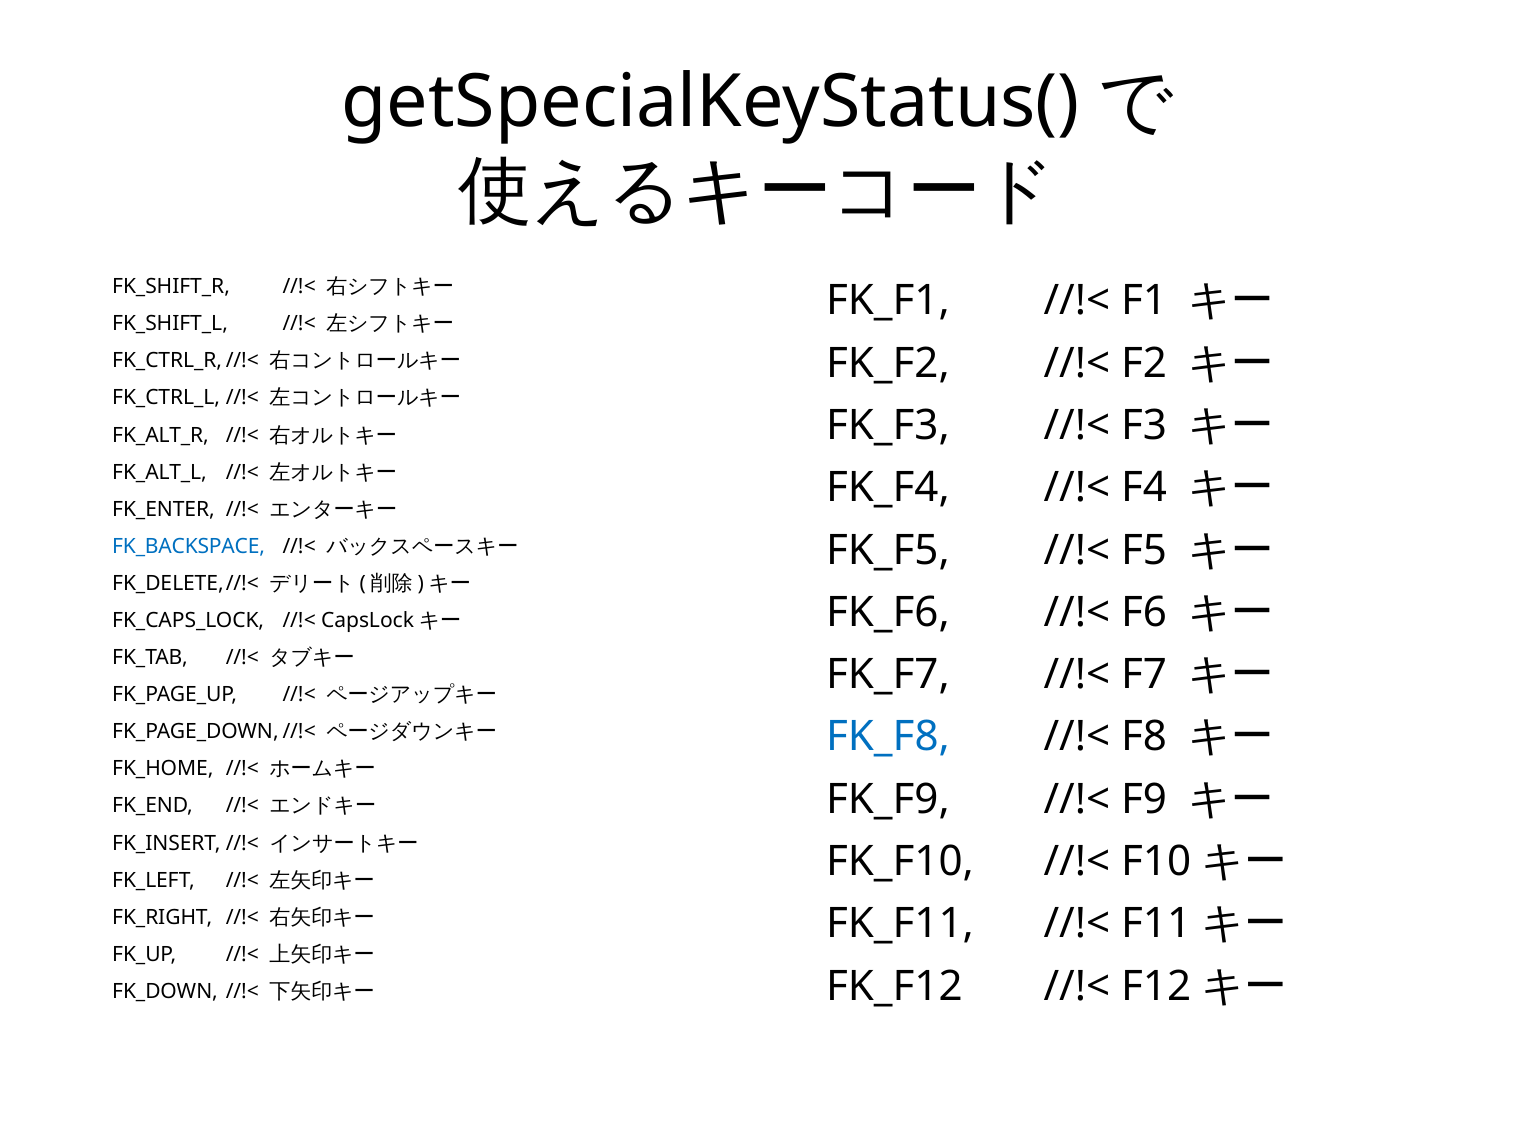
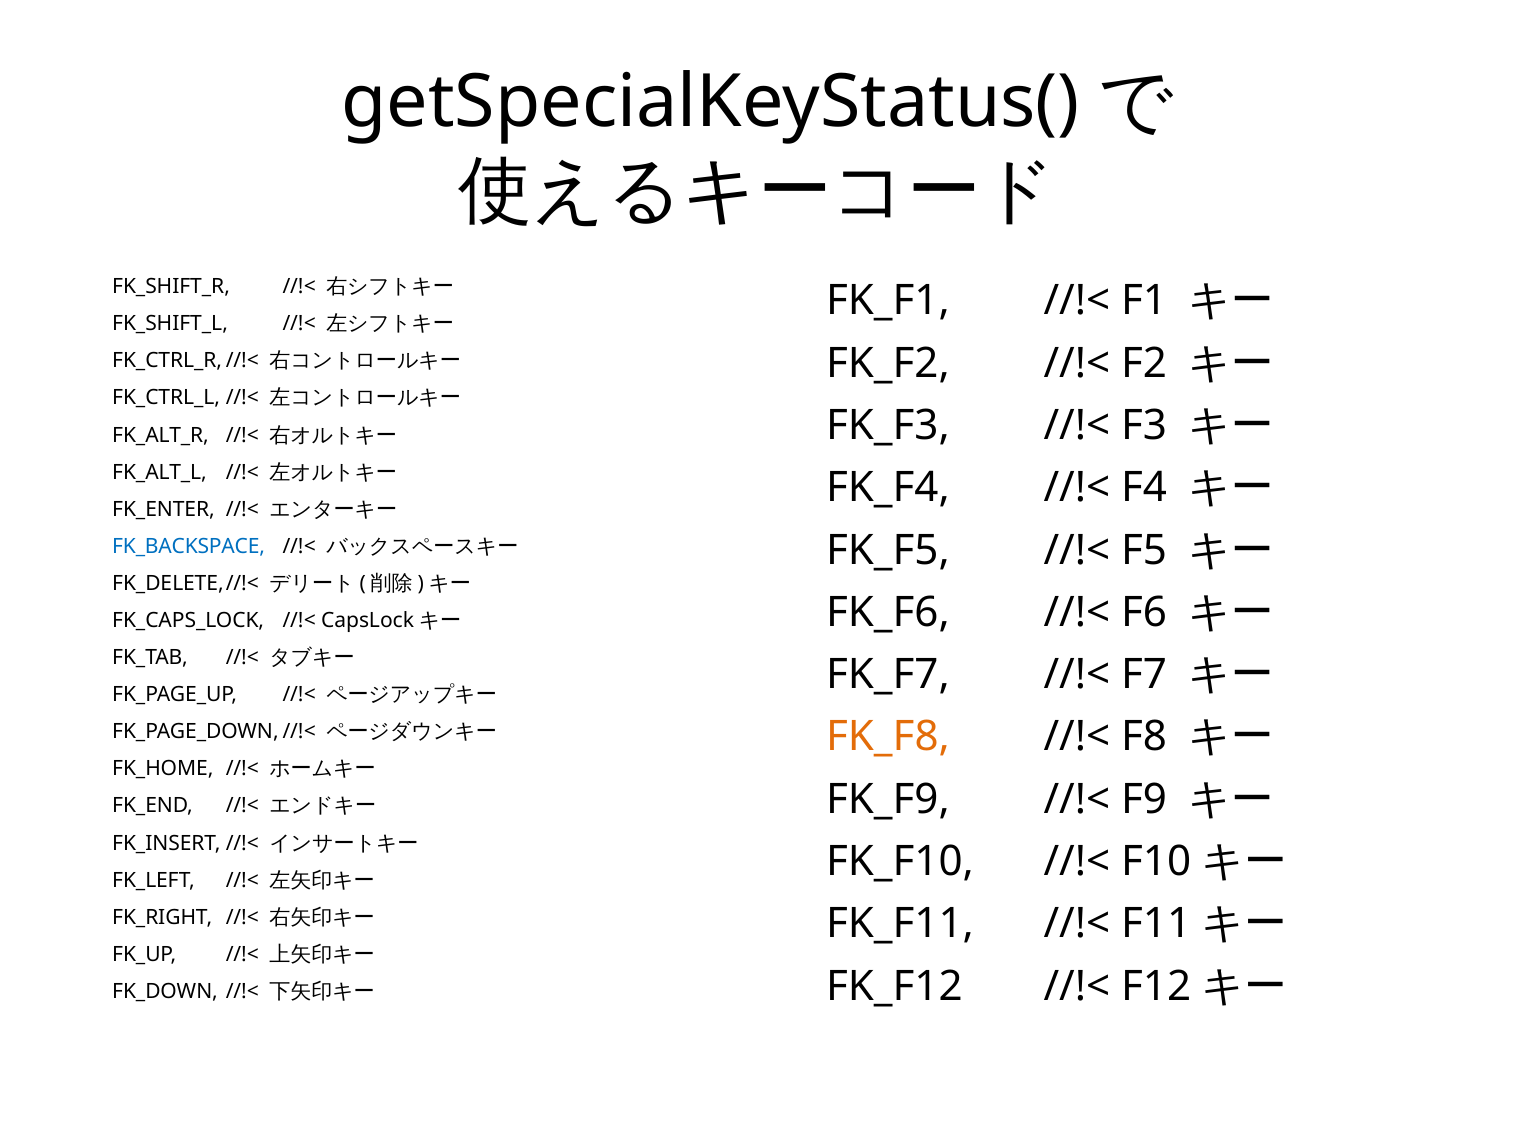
FK_F8 colour: blue -> orange (888, 737)
